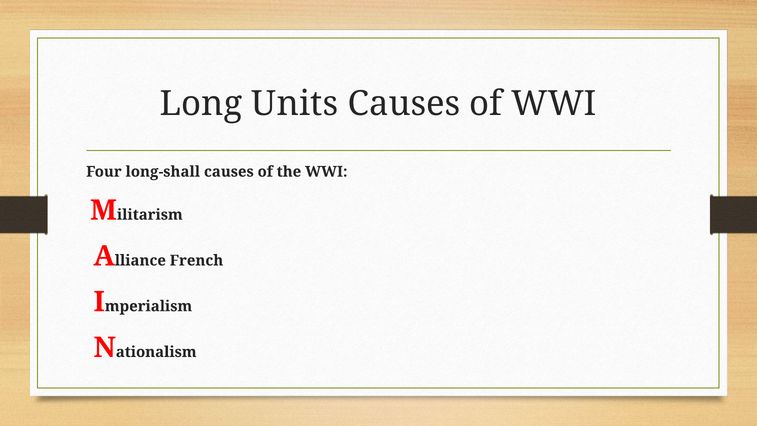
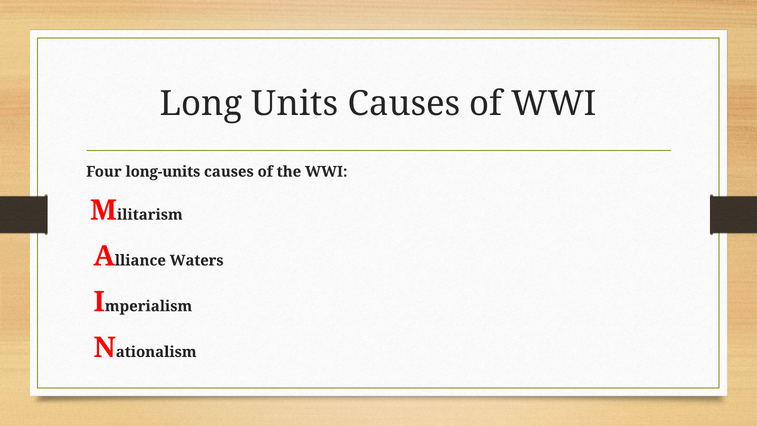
long-shall: long-shall -> long-units (163, 172)
French: French -> Waters (197, 260)
